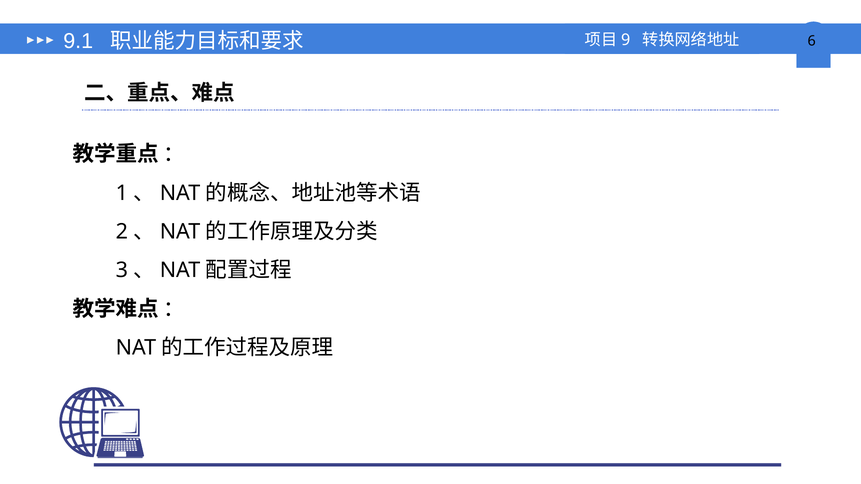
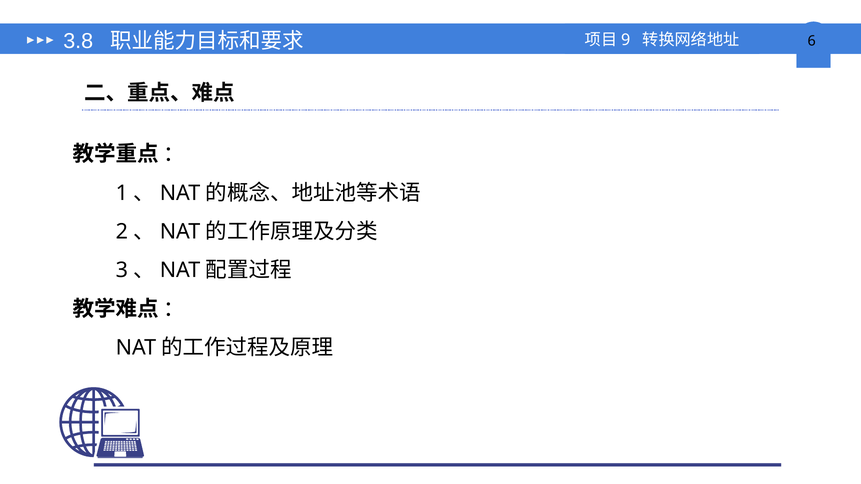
9.1: 9.1 -> 3.8 (78, 41)
